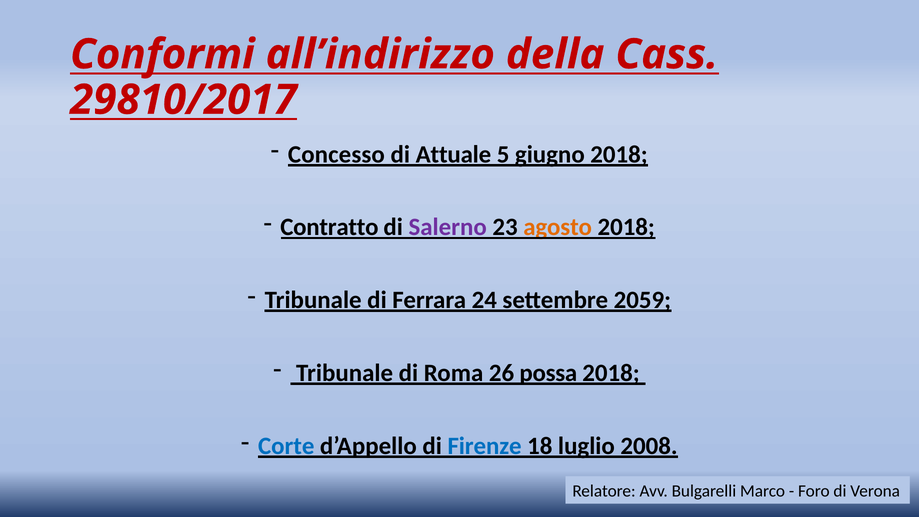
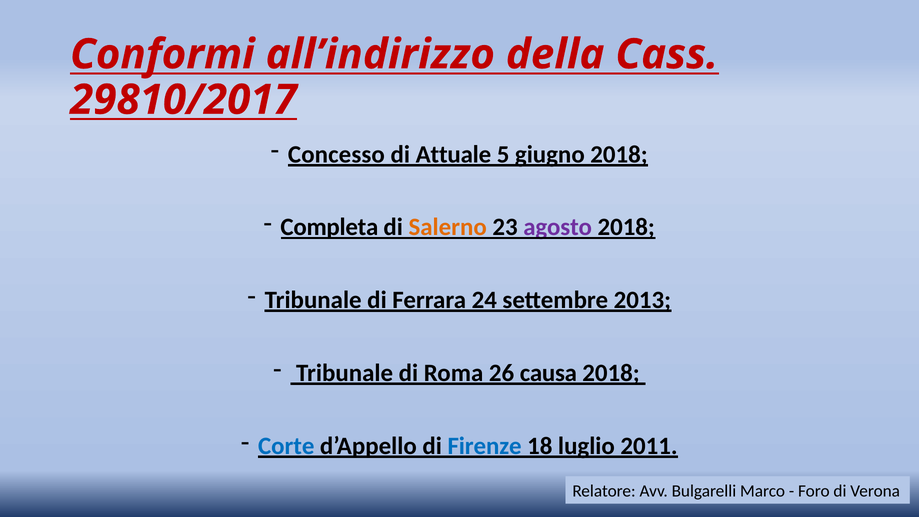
Contratto: Contratto -> Completa (329, 227)
Salerno colour: purple -> orange (448, 227)
agosto colour: orange -> purple (558, 227)
2059: 2059 -> 2013 (642, 300)
possa: possa -> causa (548, 373)
2008: 2008 -> 2011 (649, 446)
